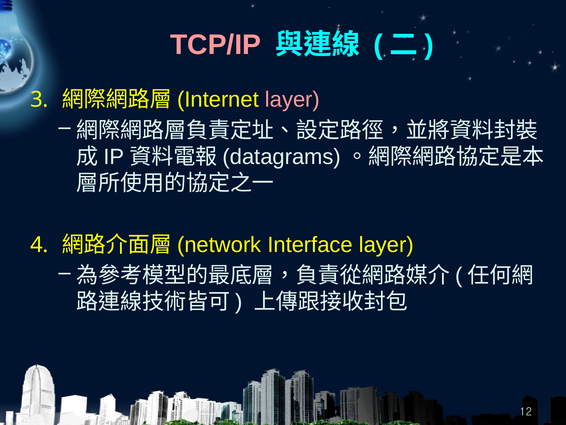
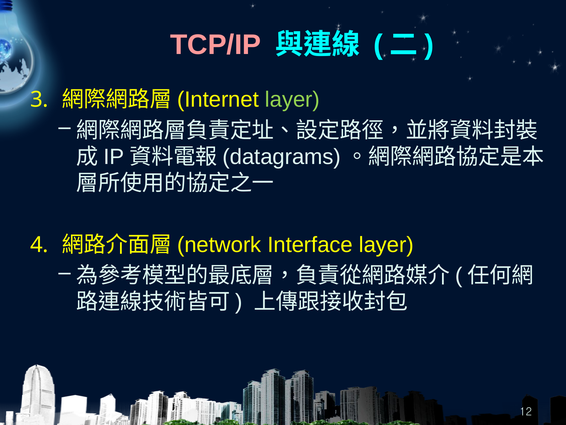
layer colour: pink -> light green (292, 100)
